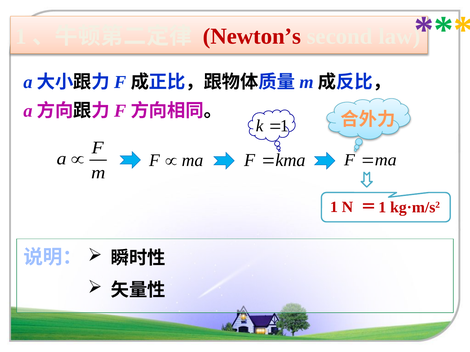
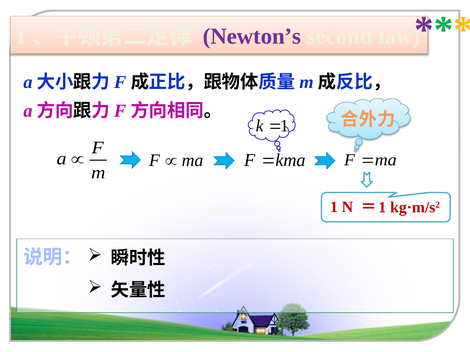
Newton’s colour: red -> purple (252, 36)
